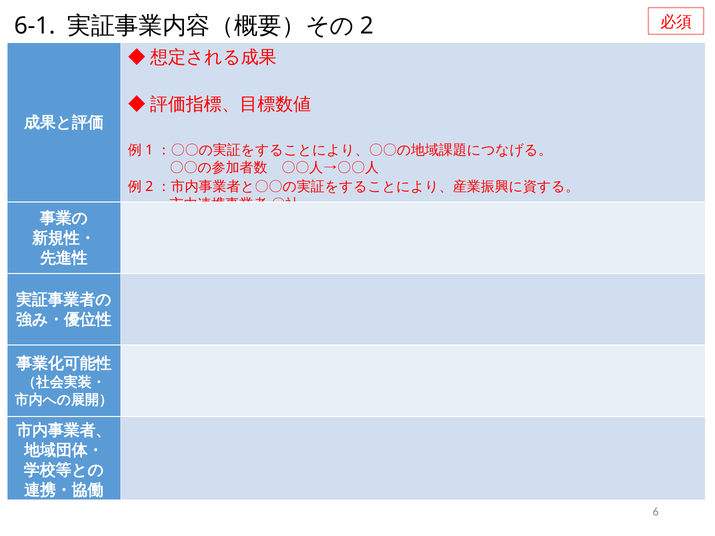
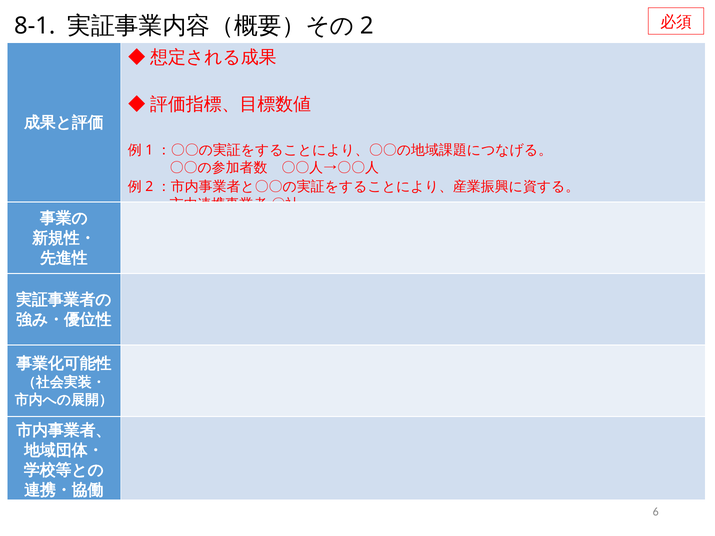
6-1: 6-1 -> 8-1 (35, 26)
